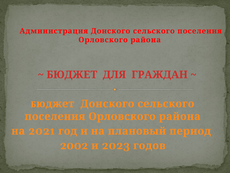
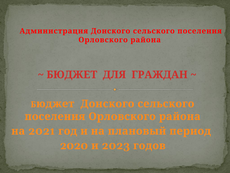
2002: 2002 -> 2020 (74, 145)
